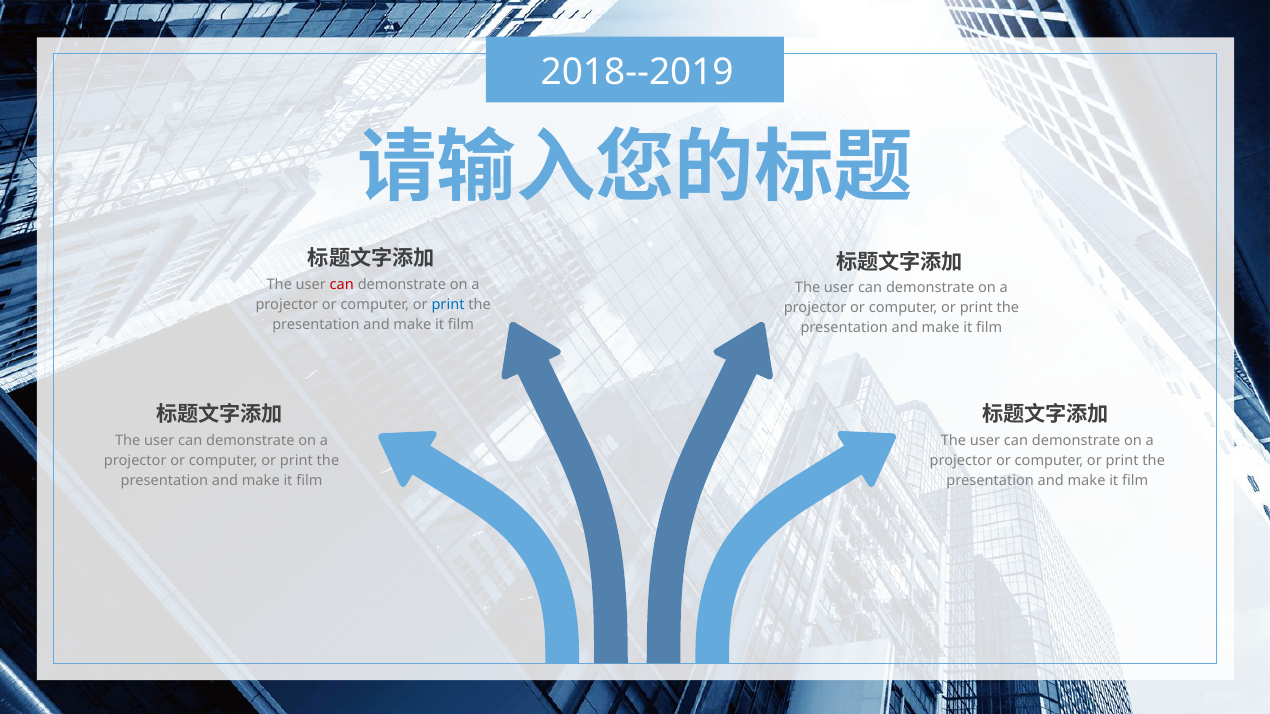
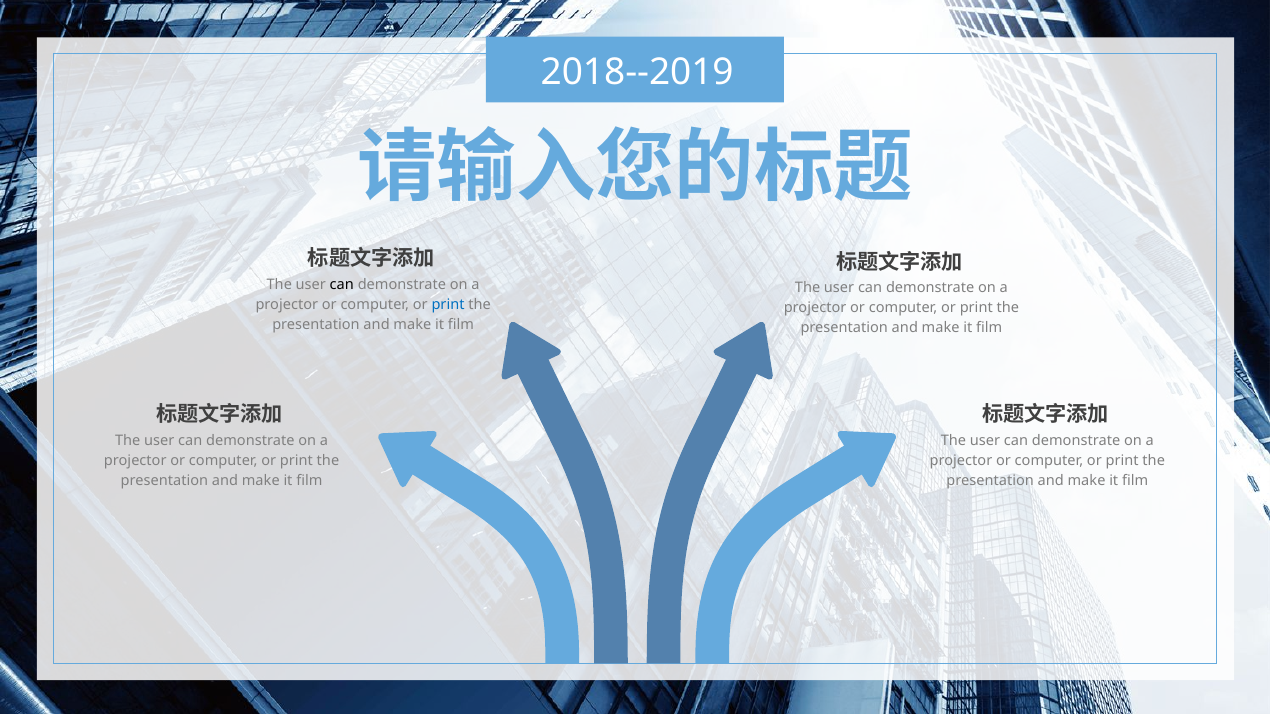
can colour: red -> black (342, 285)
